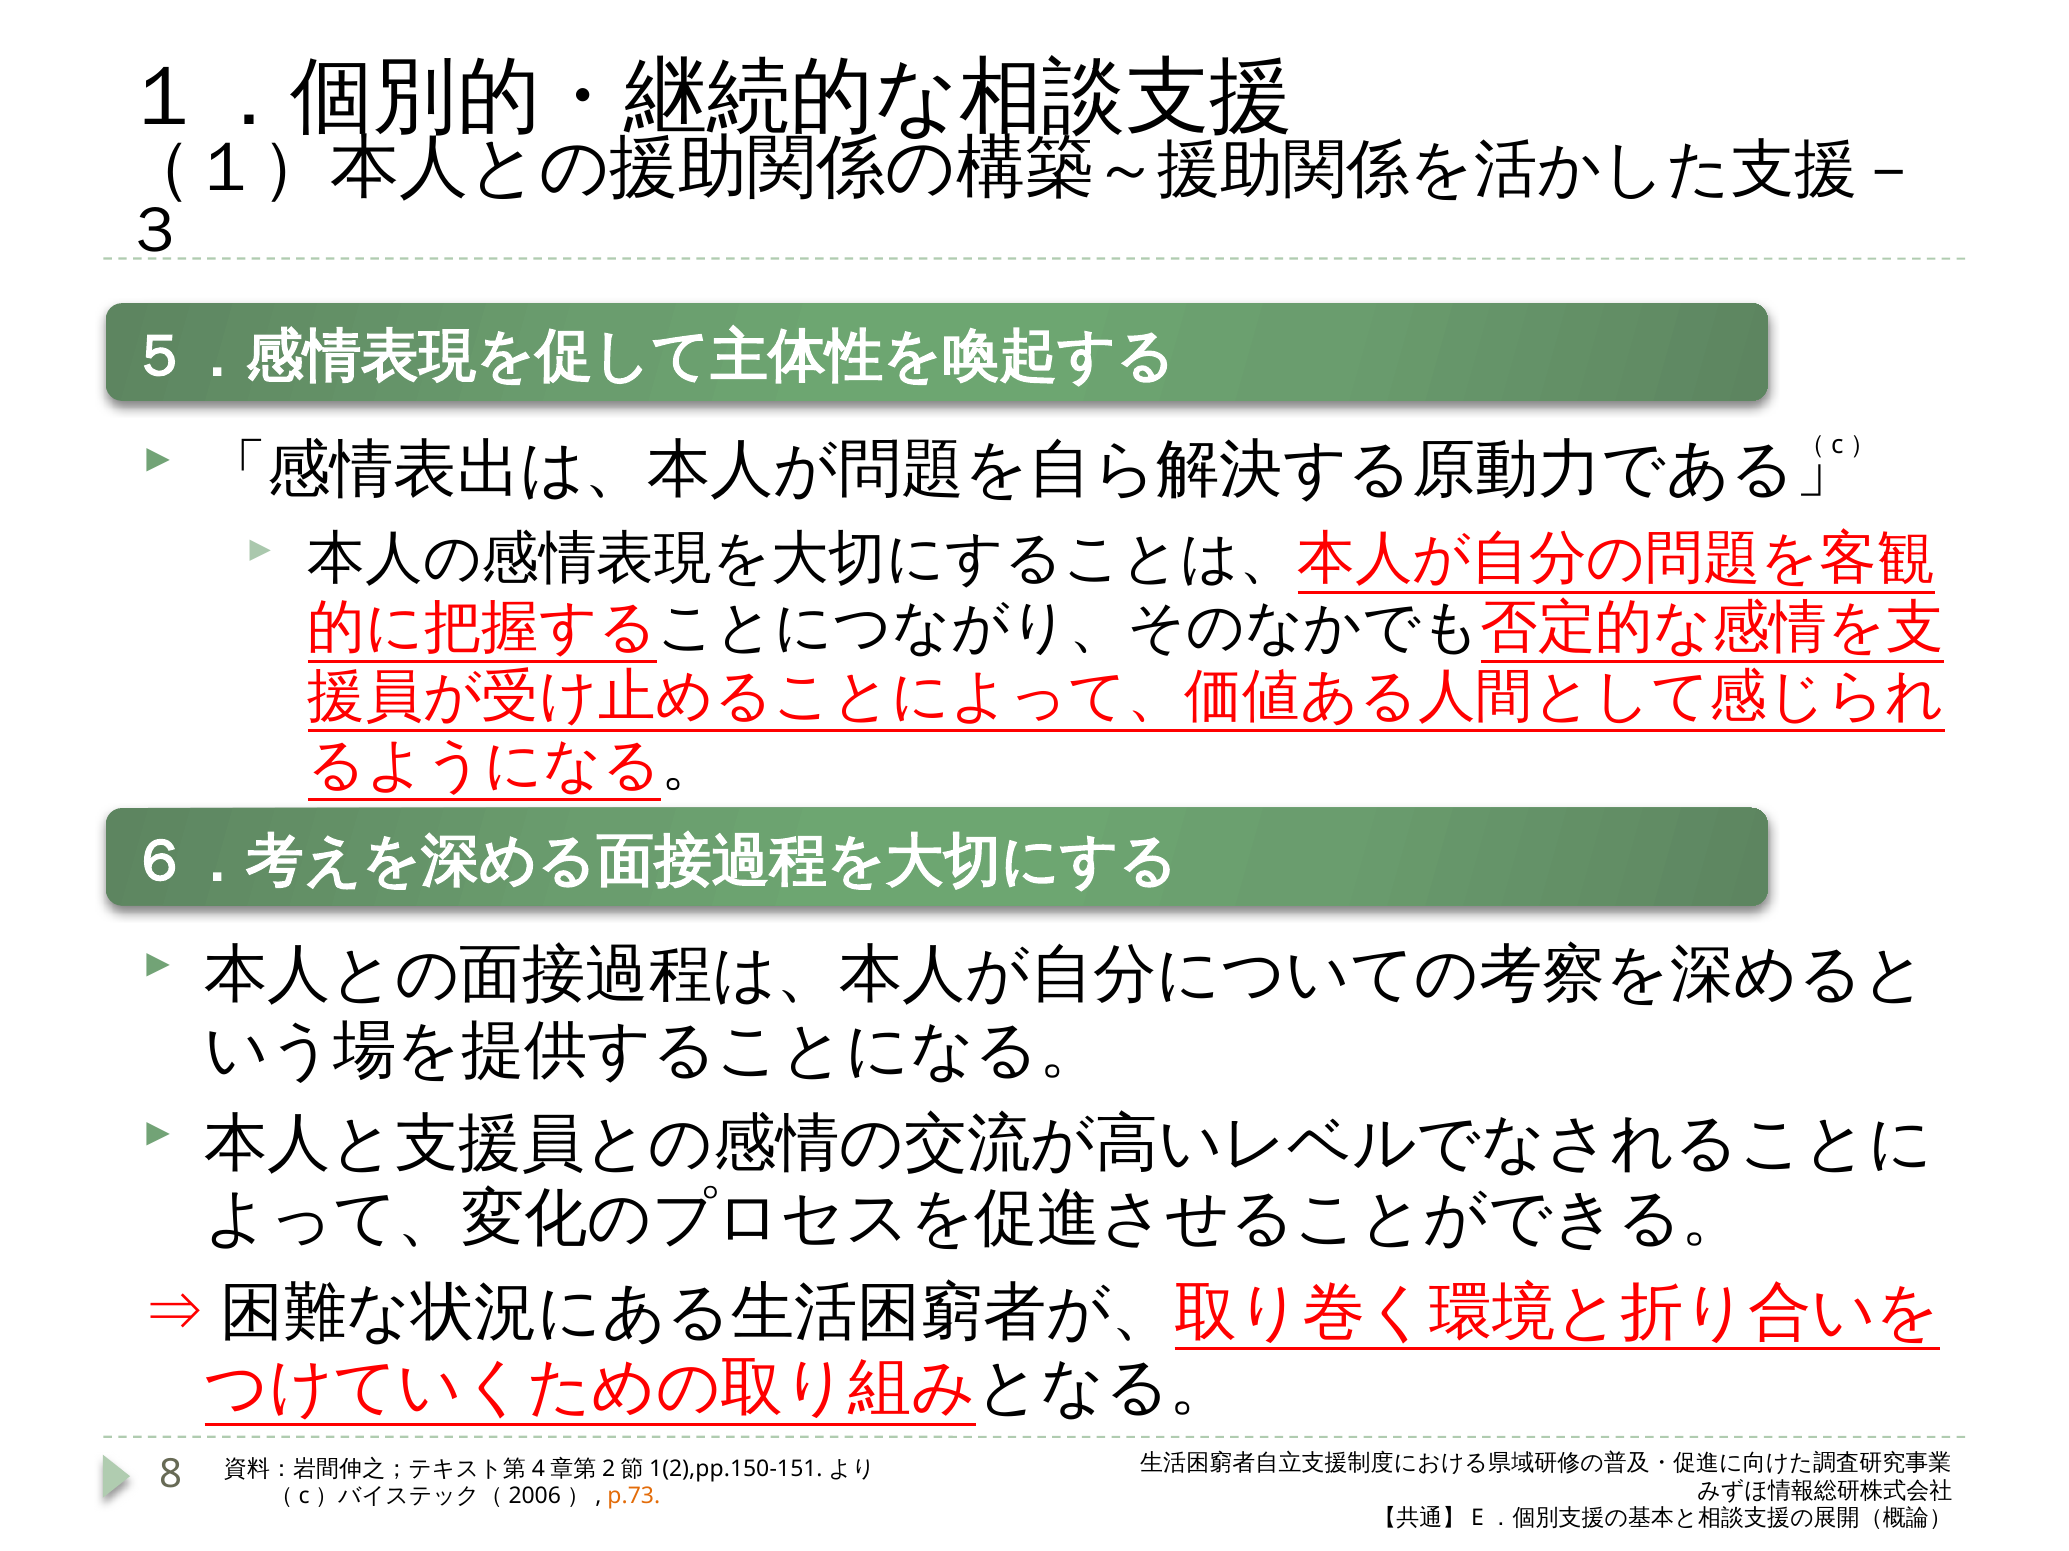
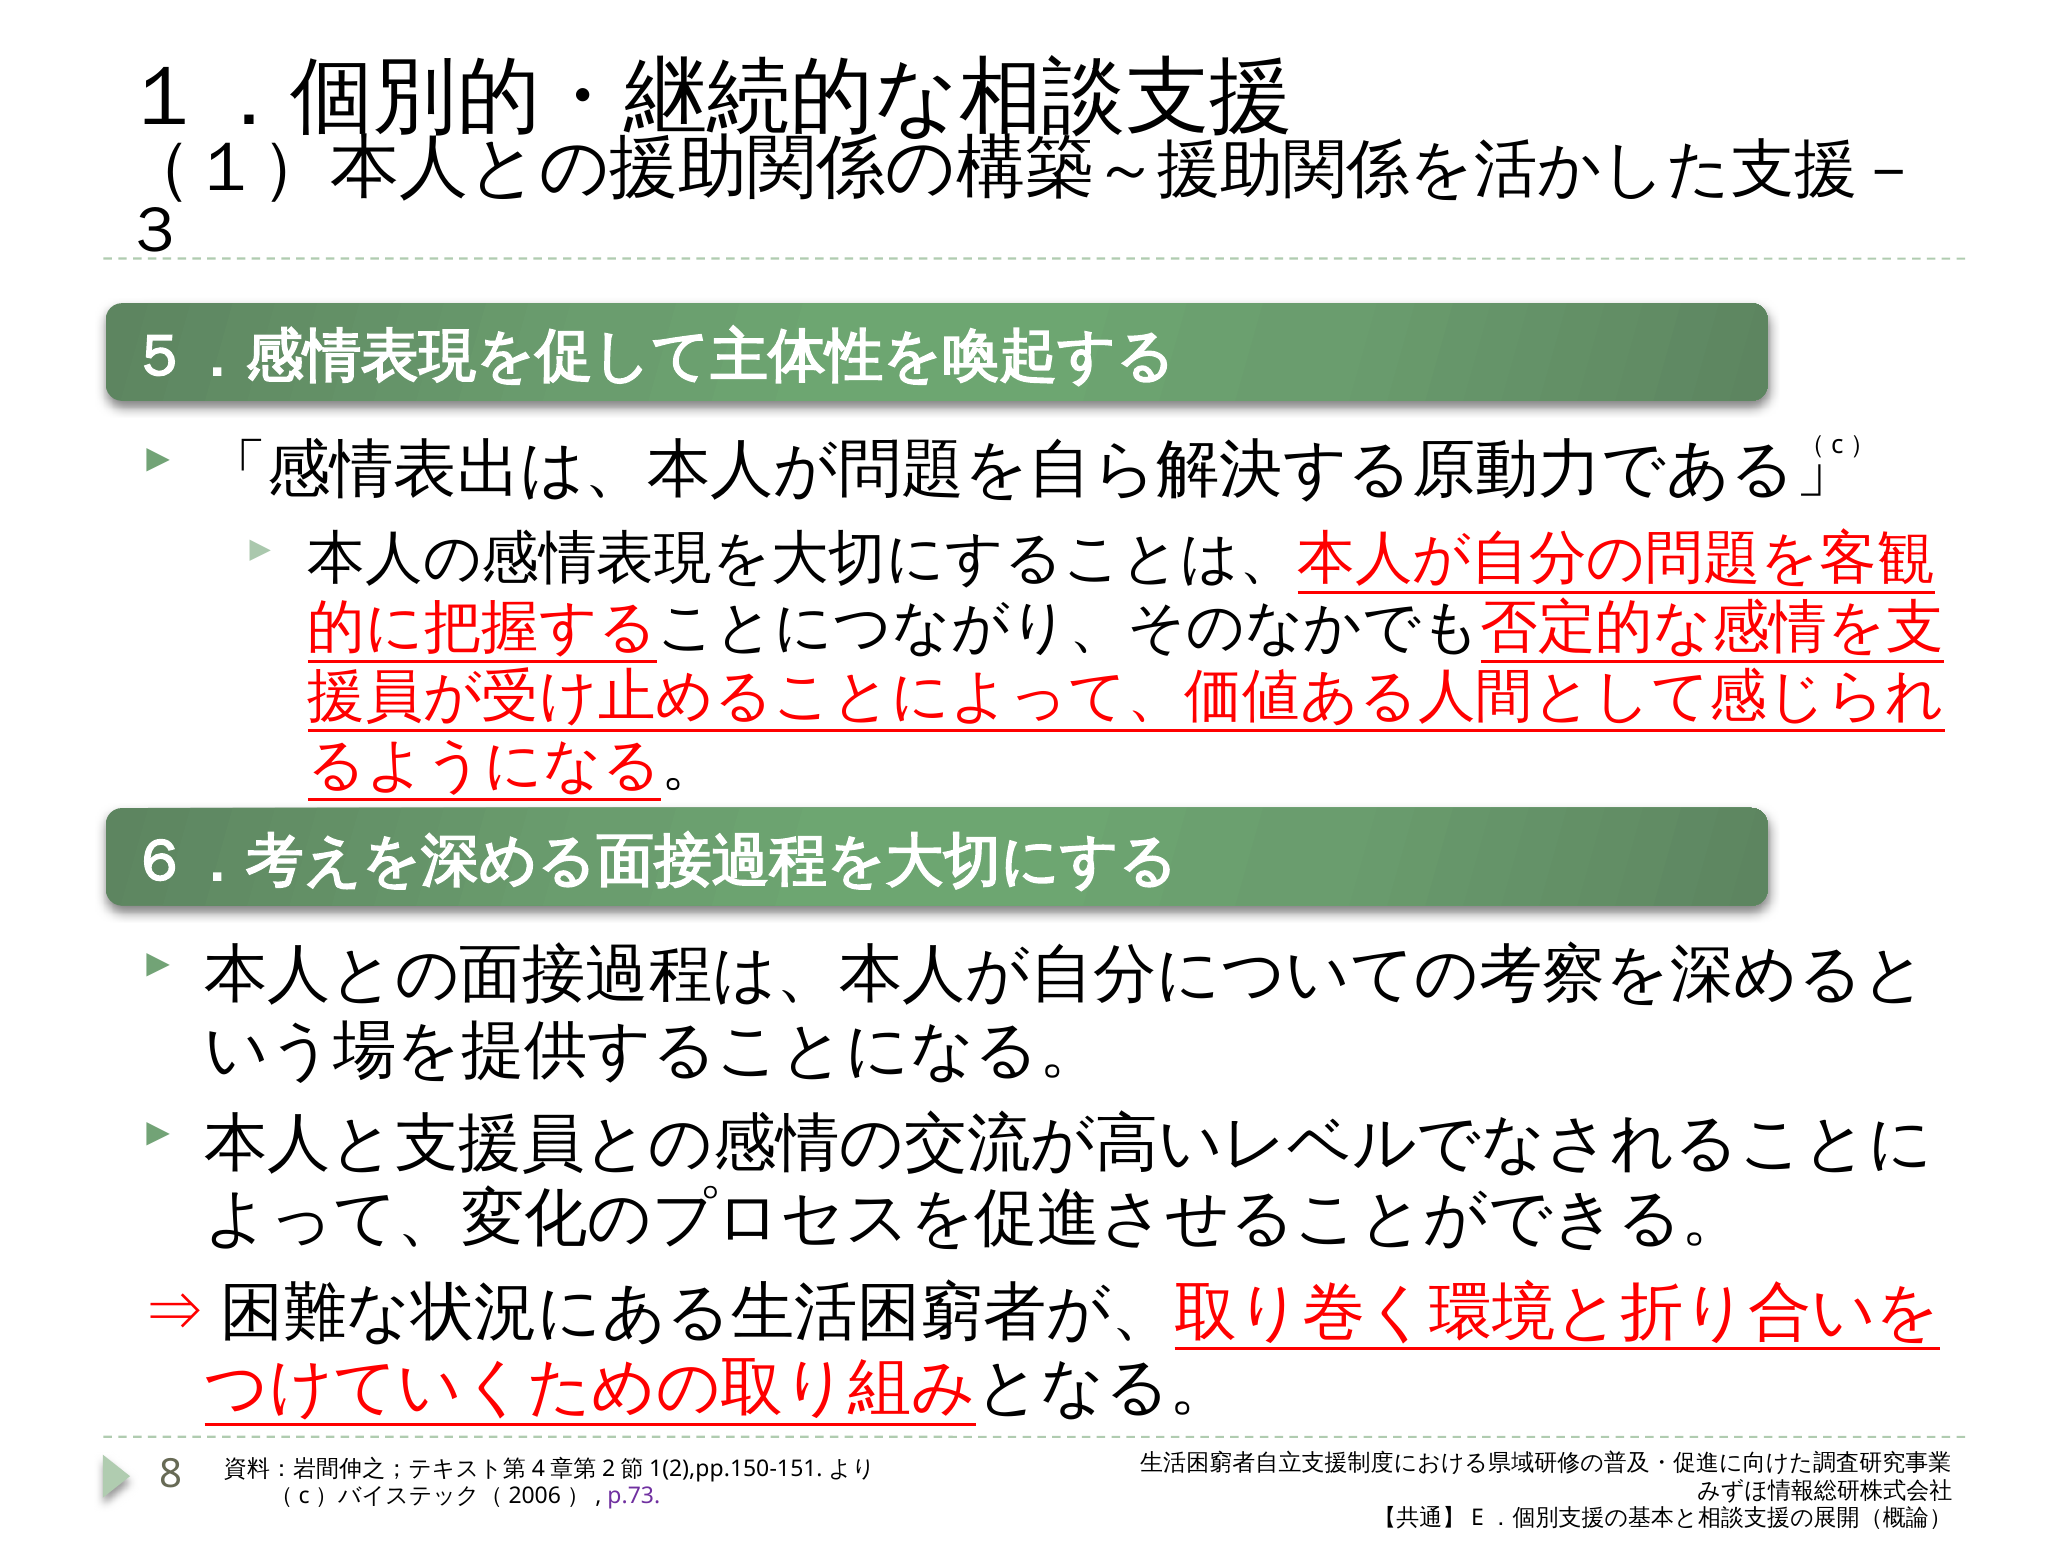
p.73 colour: orange -> purple (634, 1497)
